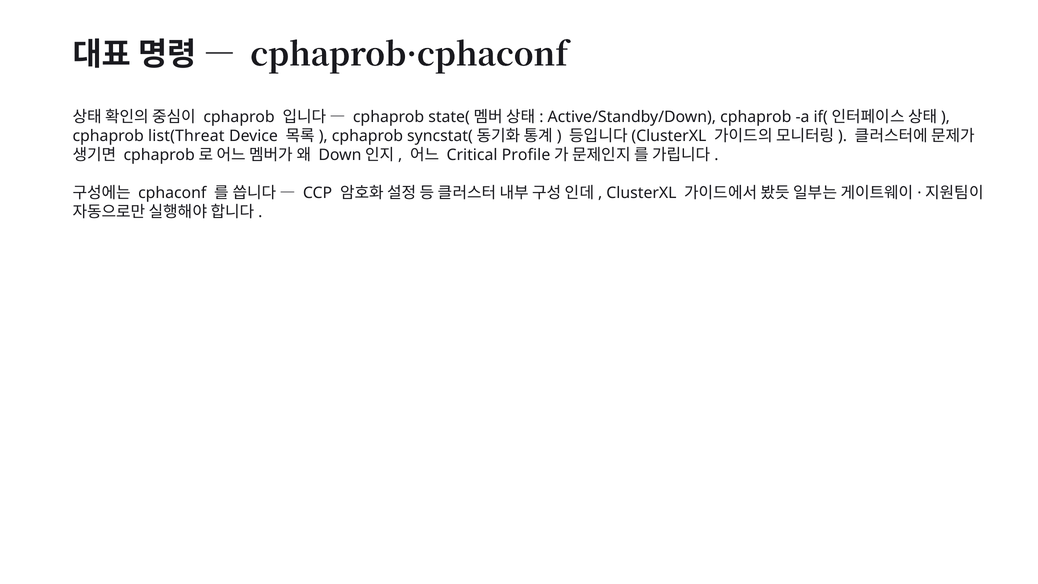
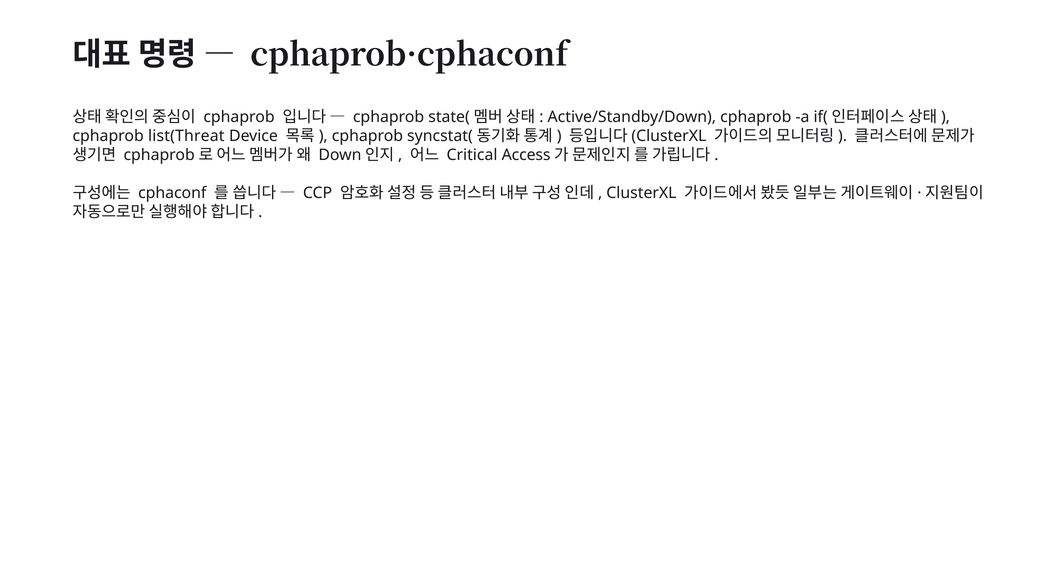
Profile: Profile -> Access (526, 155)
